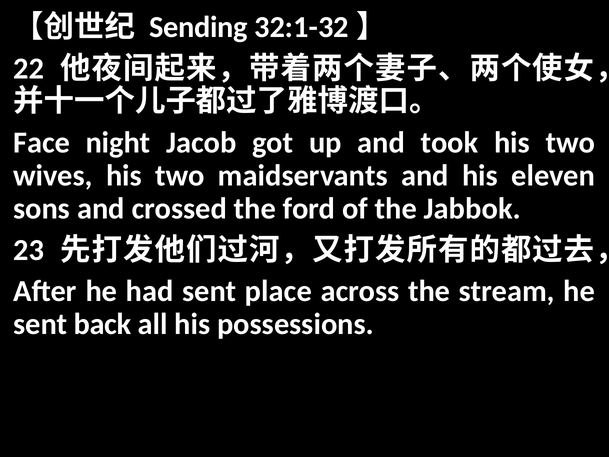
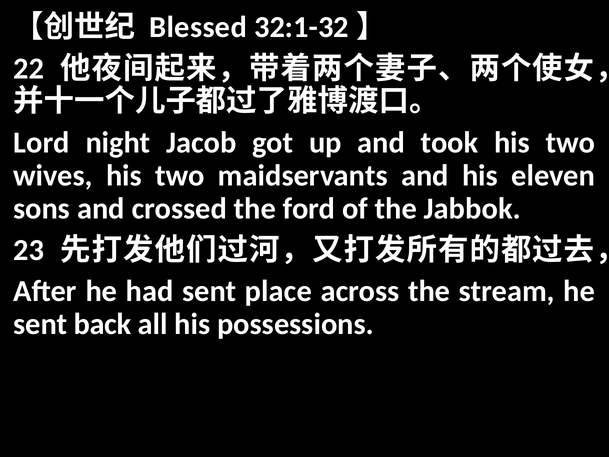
Sending: Sending -> Blessed (198, 27)
Face: Face -> Lord (42, 143)
